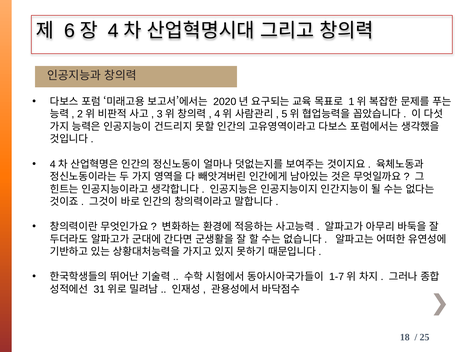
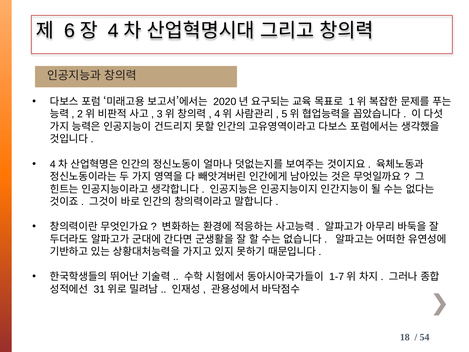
25: 25 -> 54 (425, 337)
